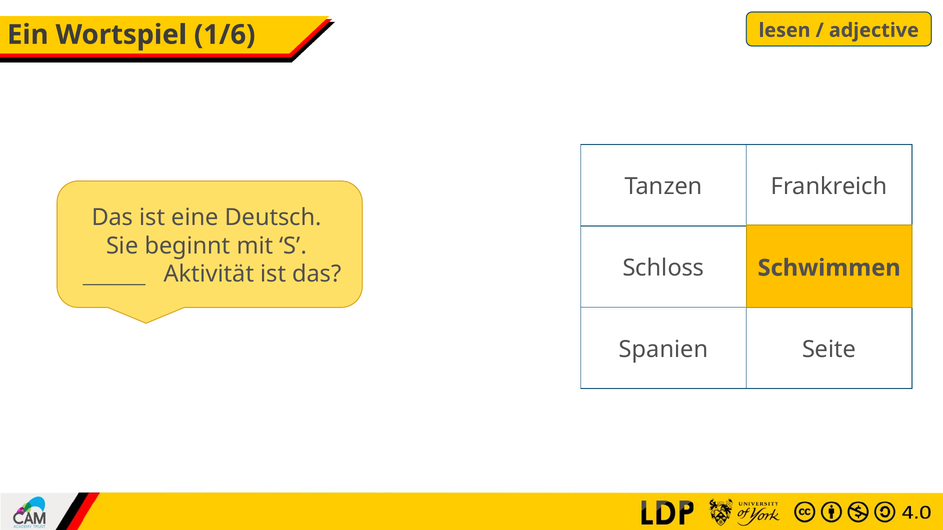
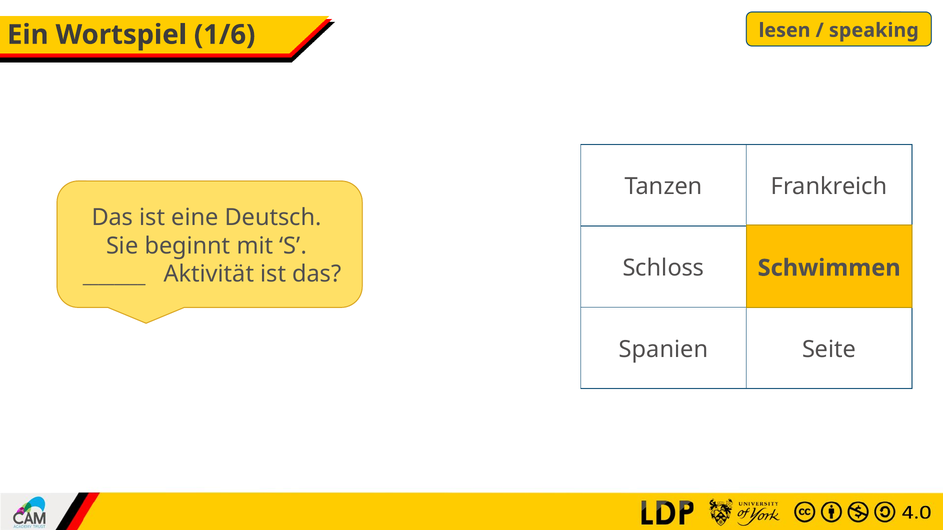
adjective: adjective -> speaking (874, 30)
